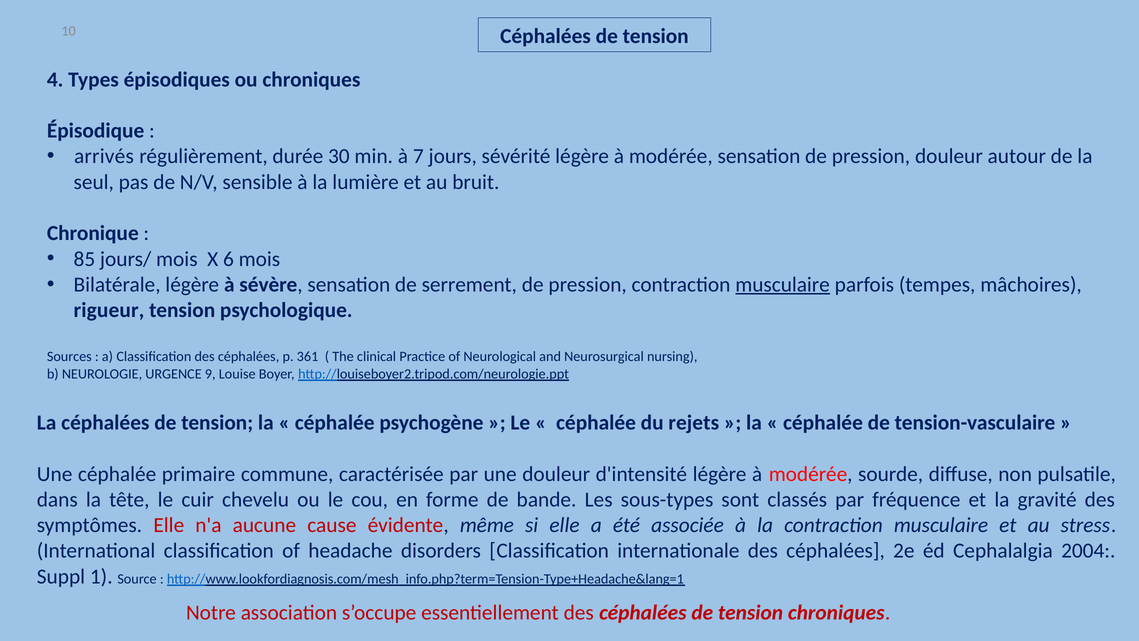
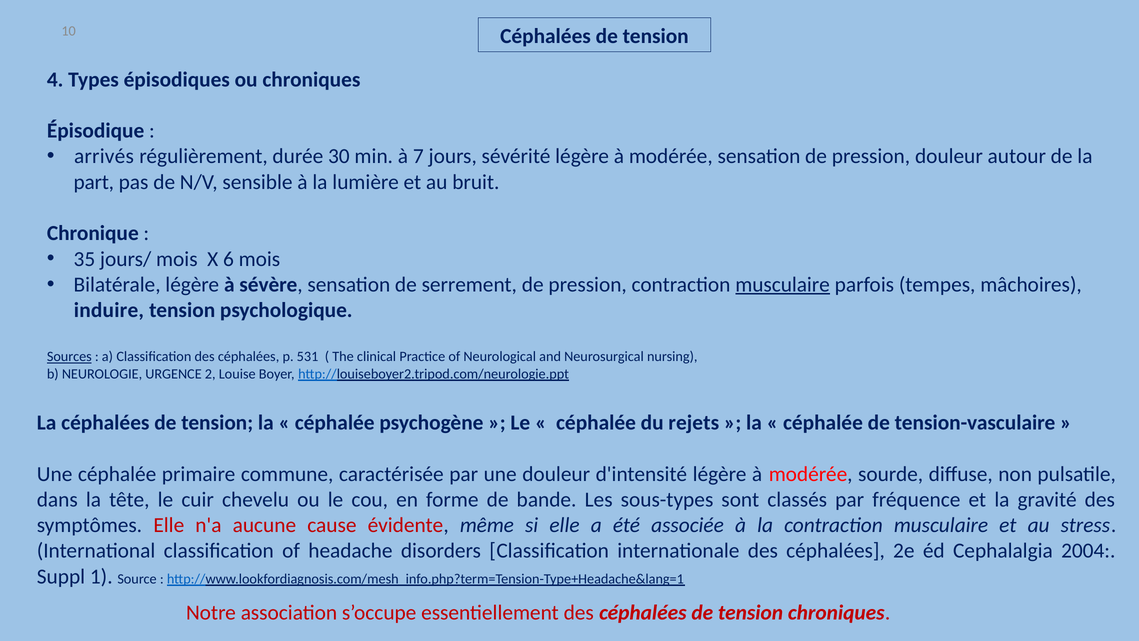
seul: seul -> part (94, 182)
85: 85 -> 35 (84, 259)
rigueur: rigueur -> induire (109, 310)
Sources underline: none -> present (69, 357)
361: 361 -> 531 (308, 357)
9: 9 -> 2 (210, 374)
